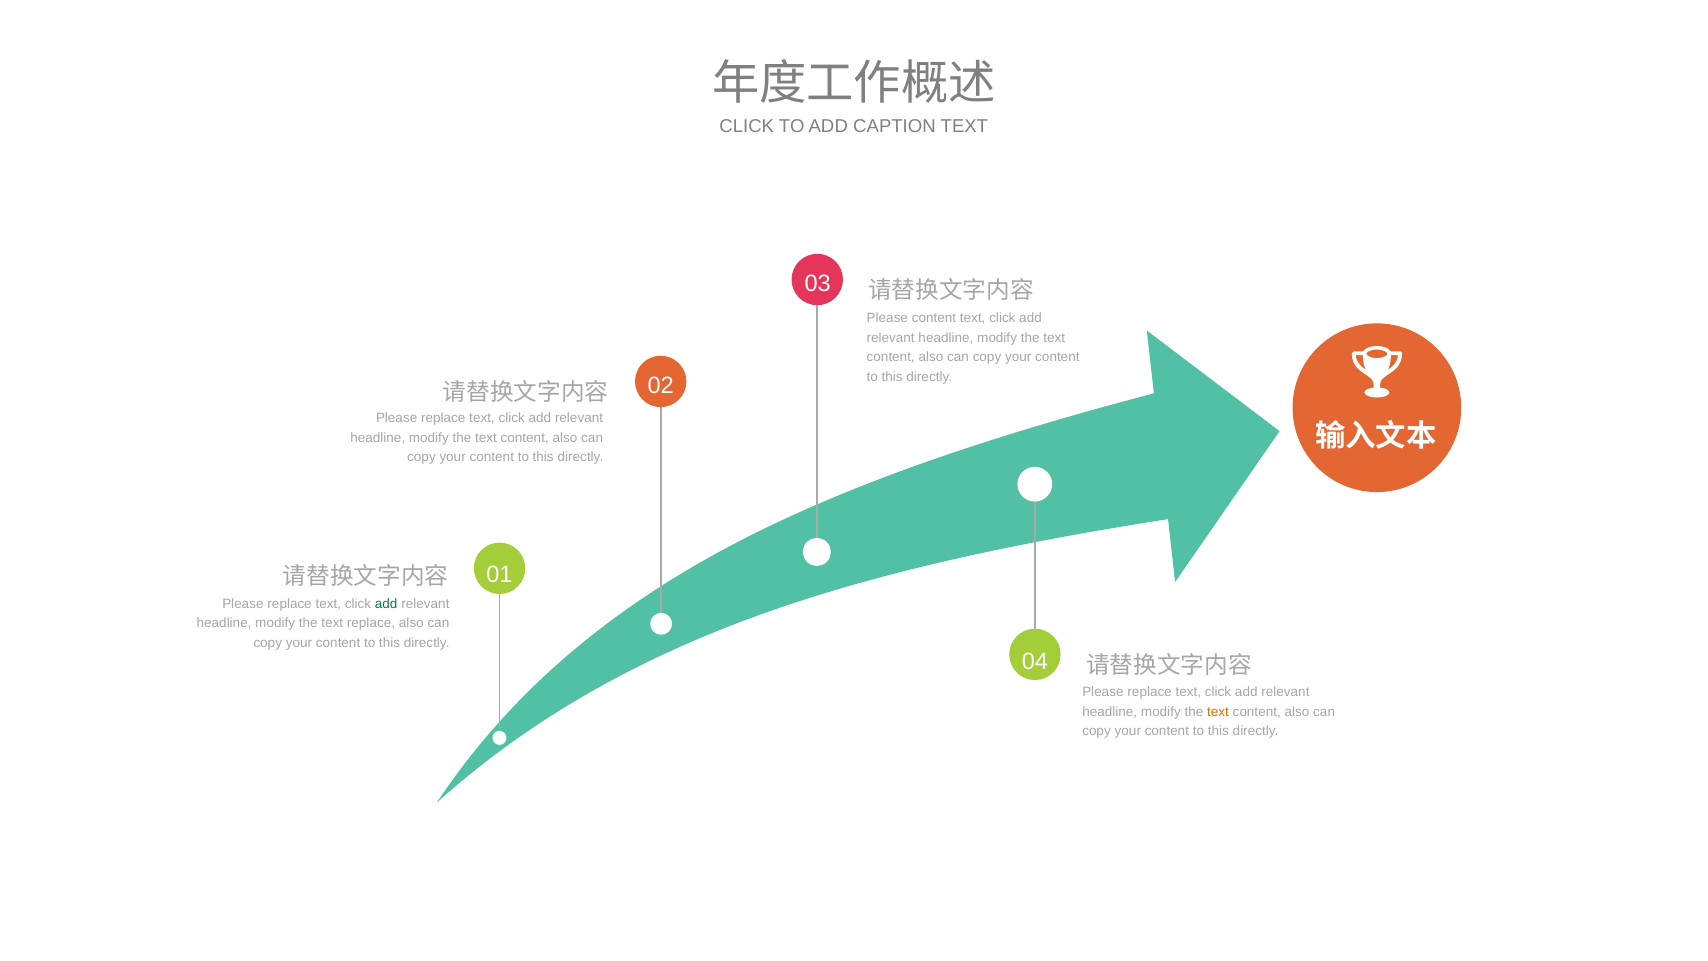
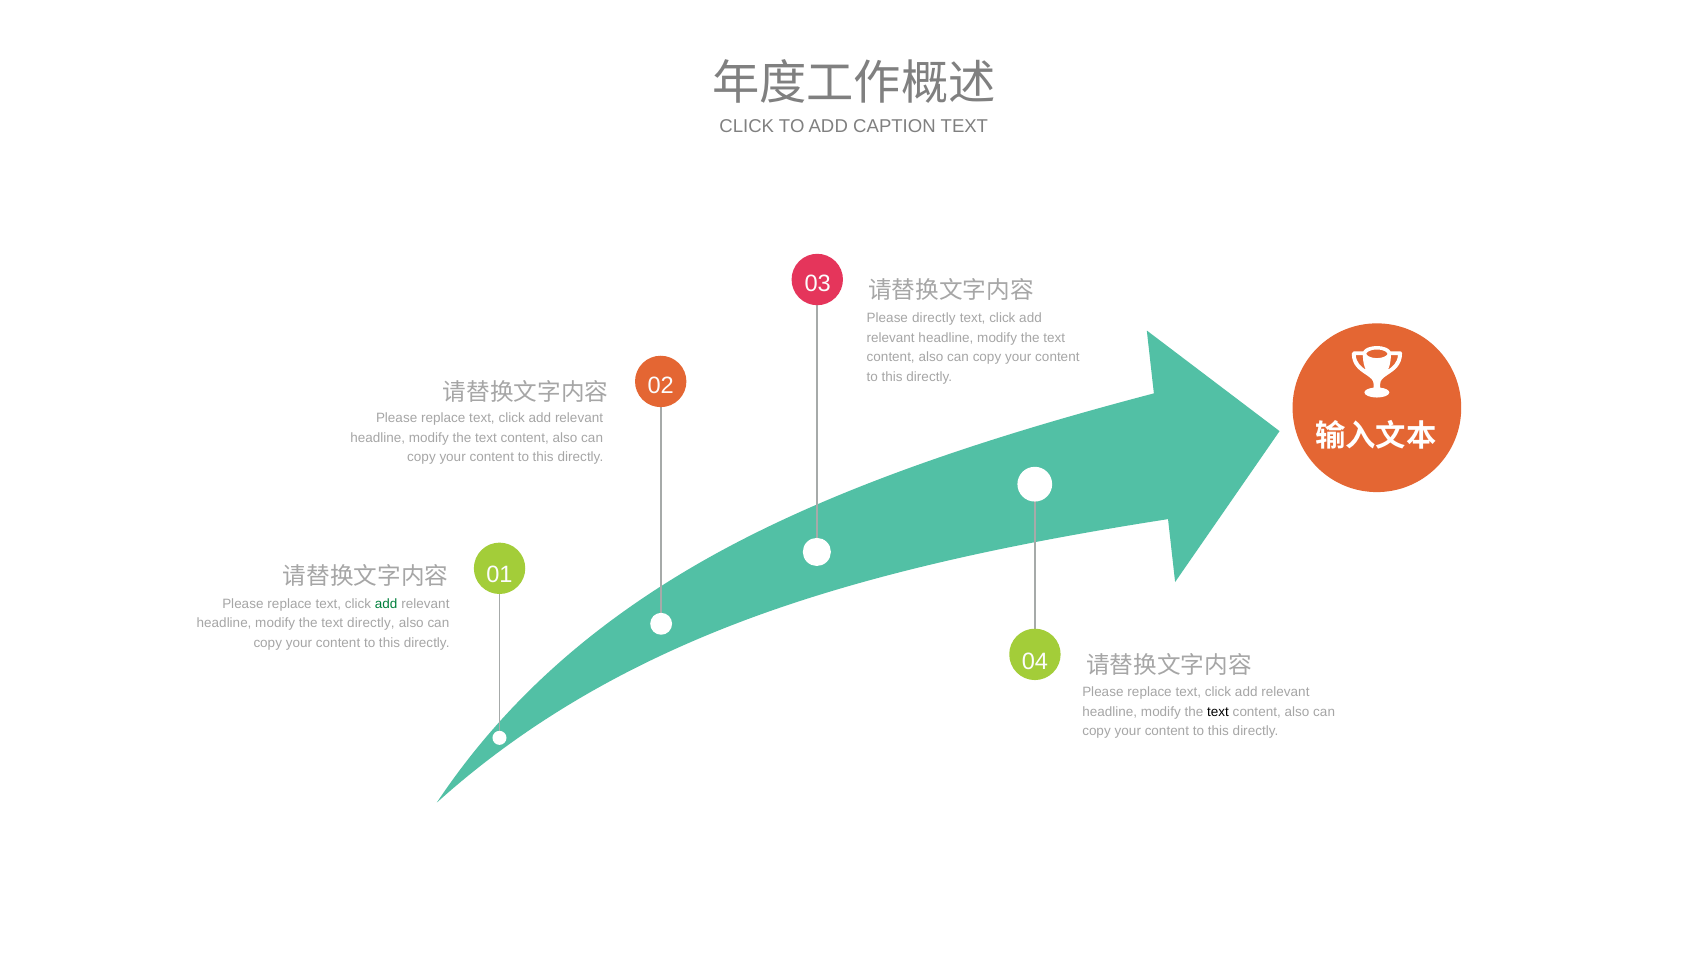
Please content: content -> directly (934, 318)
text replace: replace -> directly (371, 623)
text colour: orange -> black (1218, 711)
